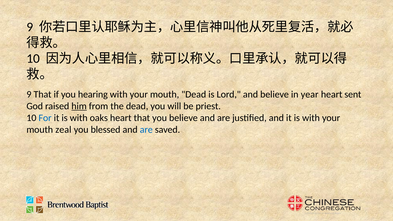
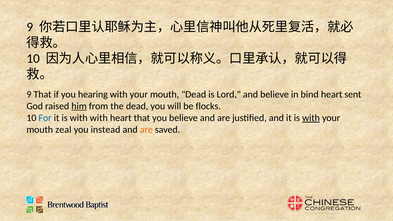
year: year -> bind (310, 94)
priest: priest -> flocks (208, 106)
with oaks: oaks -> with (99, 118)
with underline: none -> present (311, 118)
blessed: blessed -> instead (105, 130)
are colour: blue -> orange (146, 130)
